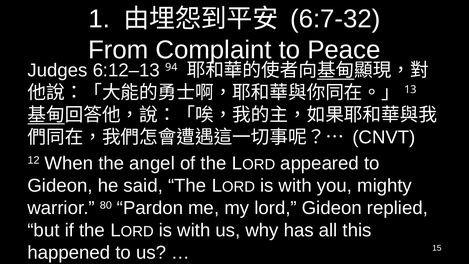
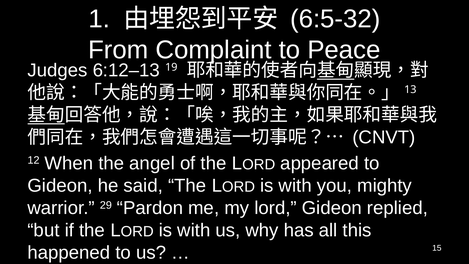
6:7-32: 6:7-32 -> 6:5-32 (335, 19)
94: 94 -> 19 (171, 67)
80: 80 -> 29 (106, 205)
